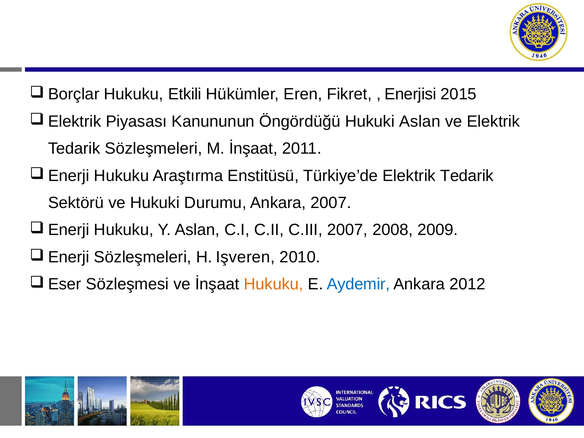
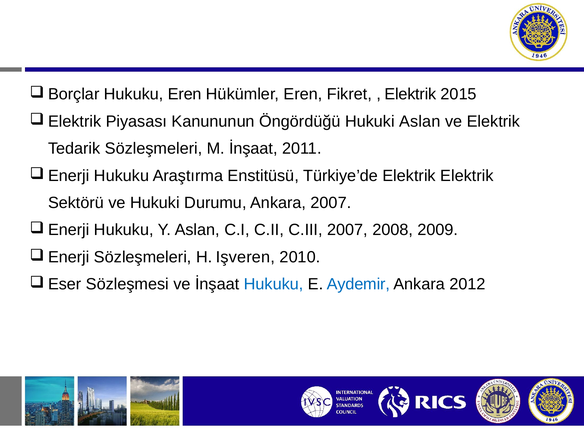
Hukuku Etkili: Etkili -> Eren (185, 94)
Enerjisi: Enerjisi -> Elektrik (410, 94)
Türkiye’de Elektrik Tedarik: Tedarik -> Elektrik (467, 176)
Hukuku colour: orange -> blue (274, 284)
